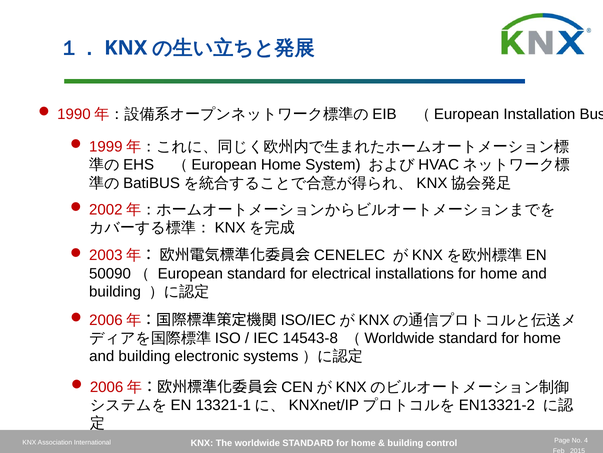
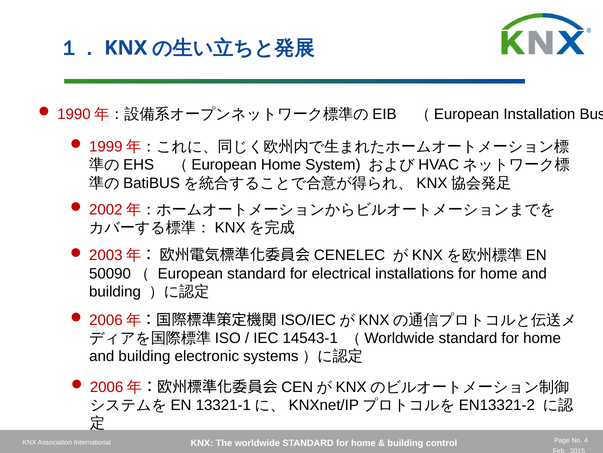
14543-8: 14543-8 -> 14543-1 (310, 338)
